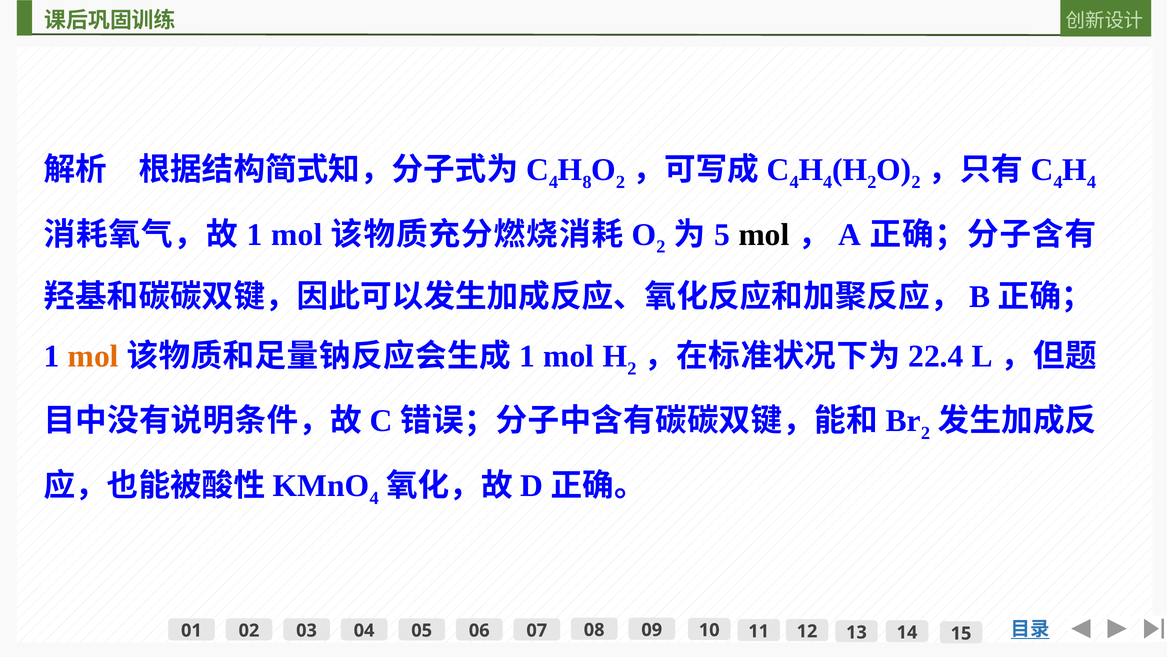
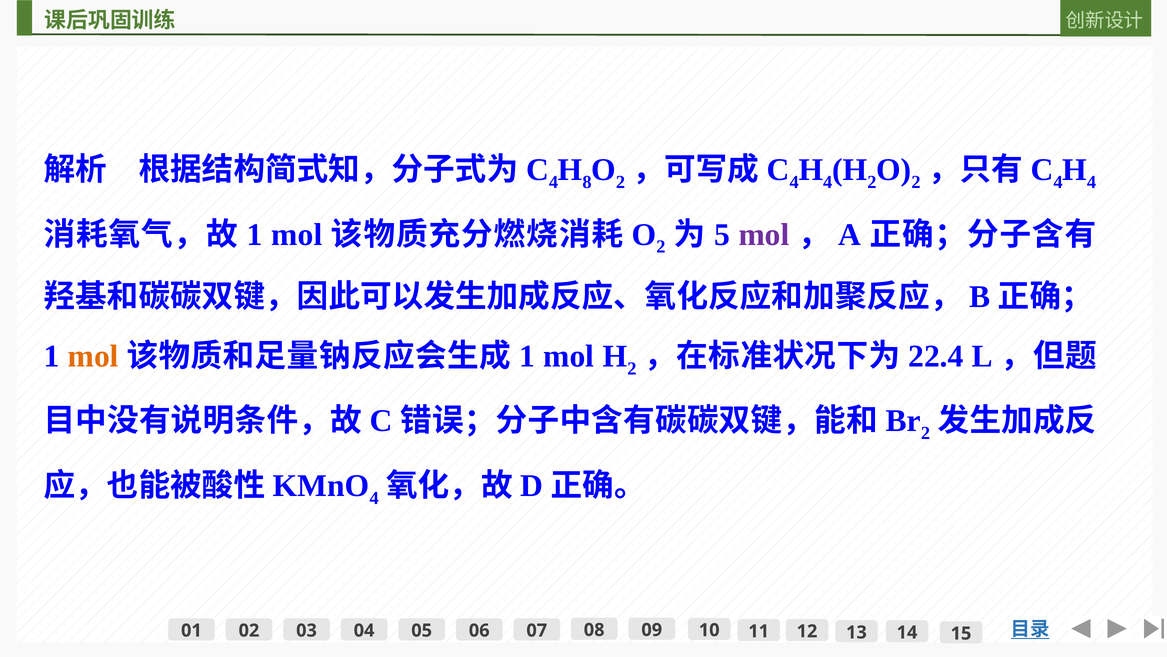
mol colour: black -> purple (764, 235)
